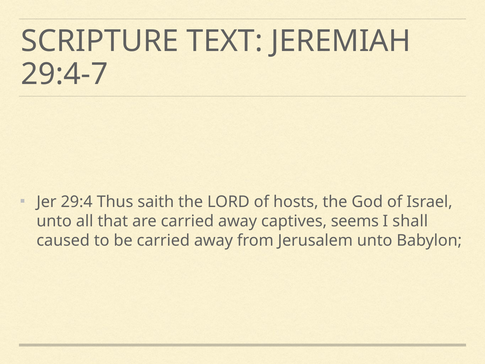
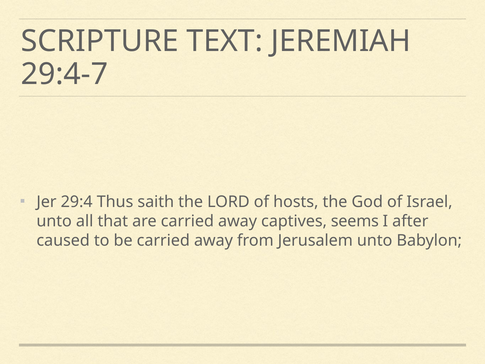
shall: shall -> after (410, 221)
